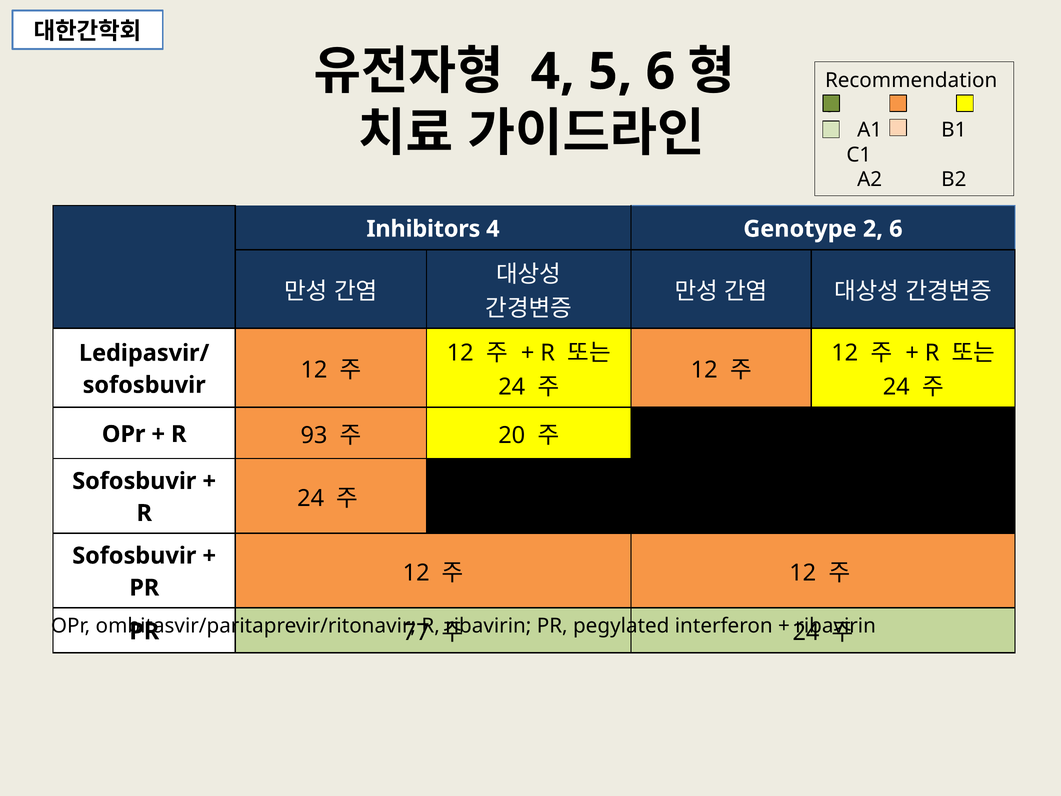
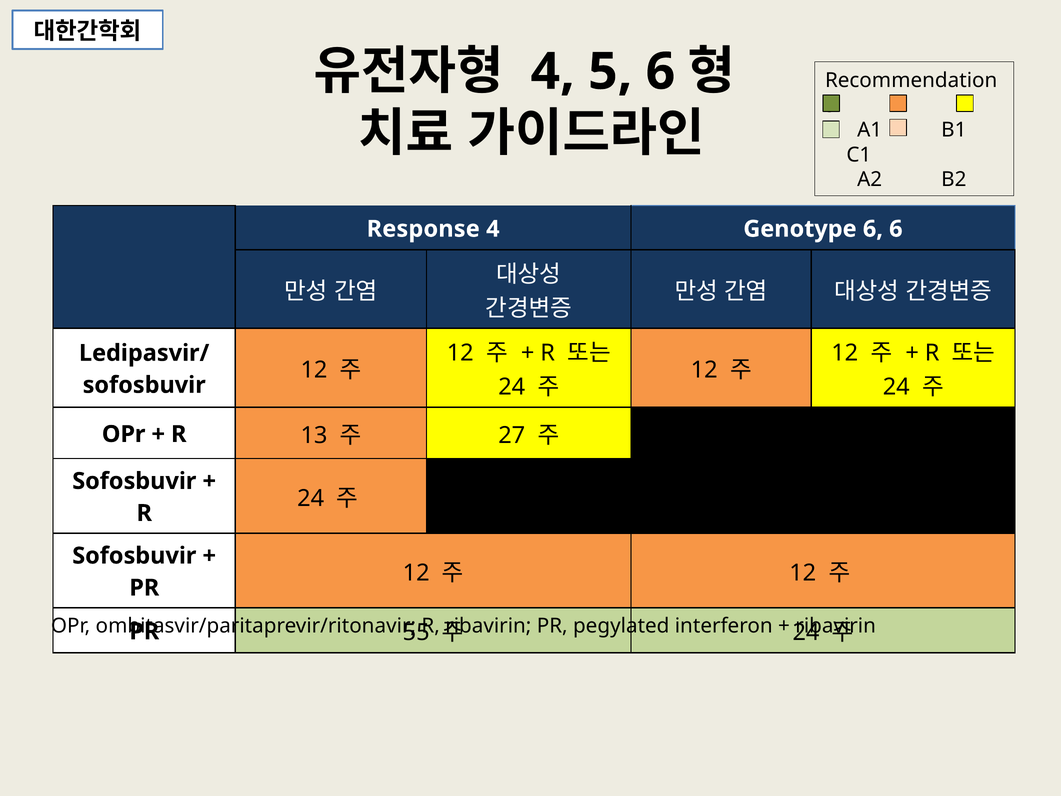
Inhibitors: Inhibitors -> Response (423, 229)
Genotype 2: 2 -> 6 (873, 229)
93: 93 -> 13 (314, 435)
20: 20 -> 27 (512, 435)
77: 77 -> 55 (416, 632)
